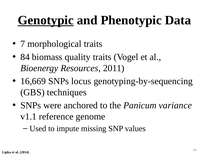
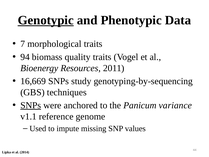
84: 84 -> 94 (25, 57)
locus: locus -> study (81, 81)
SNPs underline: none -> present (31, 105)
